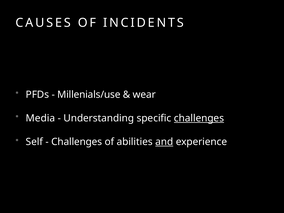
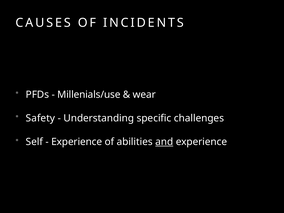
Media: Media -> Safety (40, 118)
challenges underline: present -> none (199, 118)
Challenges: Challenges -> Experience (77, 142)
